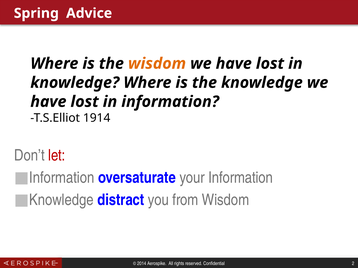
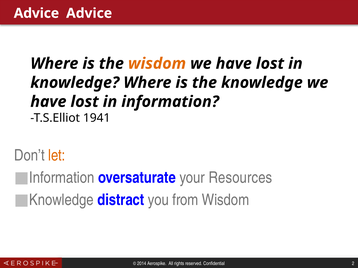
Spring: Spring -> Advice (36, 13)
1914: 1914 -> 1941 (97, 118)
let colour: red -> orange (57, 156)
your Information: Information -> Resources (240, 178)
